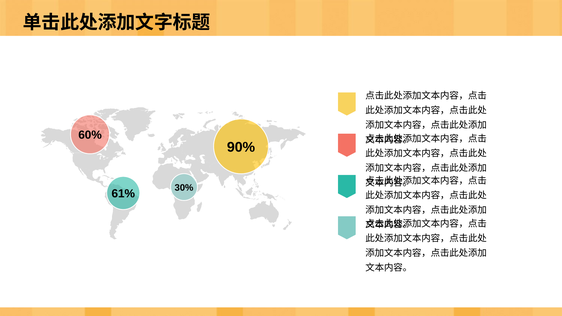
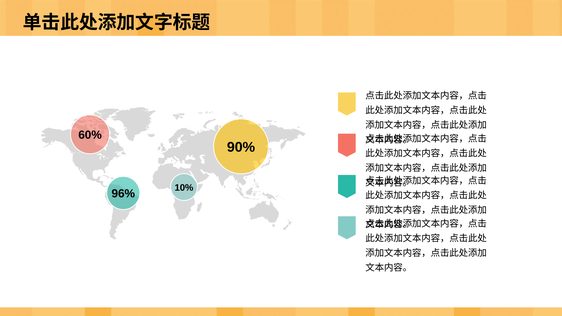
30%: 30% -> 10% (184, 188)
61%: 61% -> 96% (123, 194)
